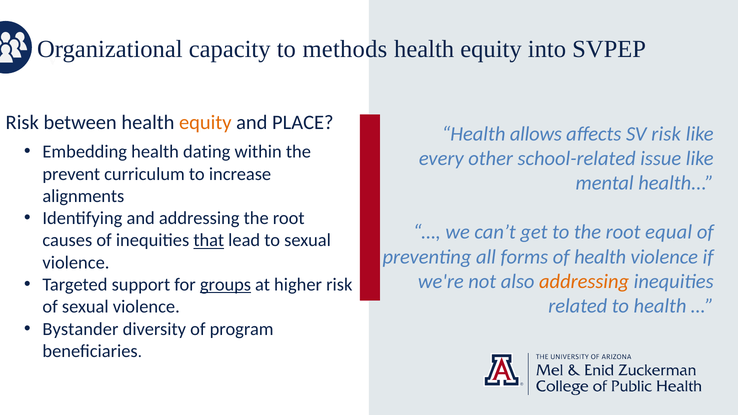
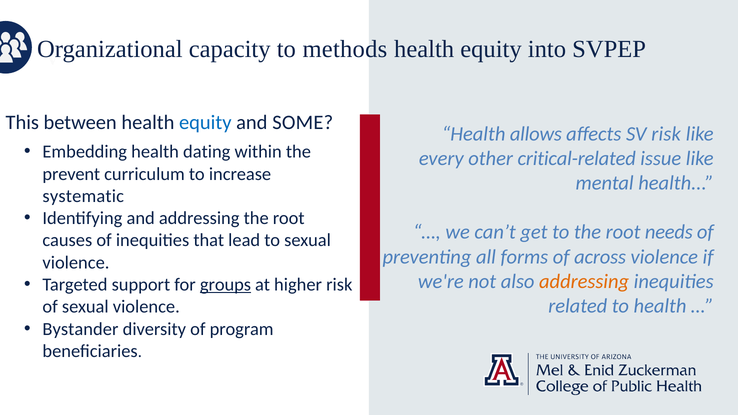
Risk: Risk -> This (22, 123)
equity colour: orange -> blue (205, 123)
PLACE: PLACE -> SOME (303, 123)
school-related: school-related -> critical-related (577, 159)
alignments: alignments -> systematic (83, 196)
equal: equal -> needs (669, 232)
that underline: present -> none (209, 240)
of health: health -> across (600, 257)
